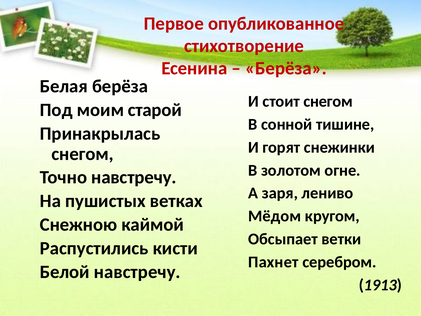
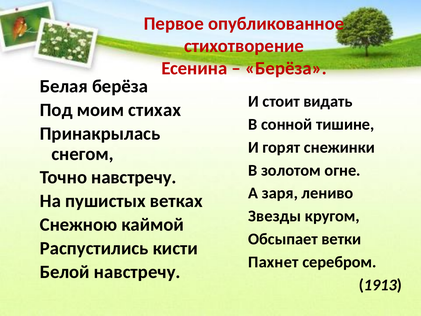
стоит снегом: снегом -> видать (328, 101)
старой: старой -> стихах (155, 110)
Мёдом: Мёдом -> Звезды (275, 216)
